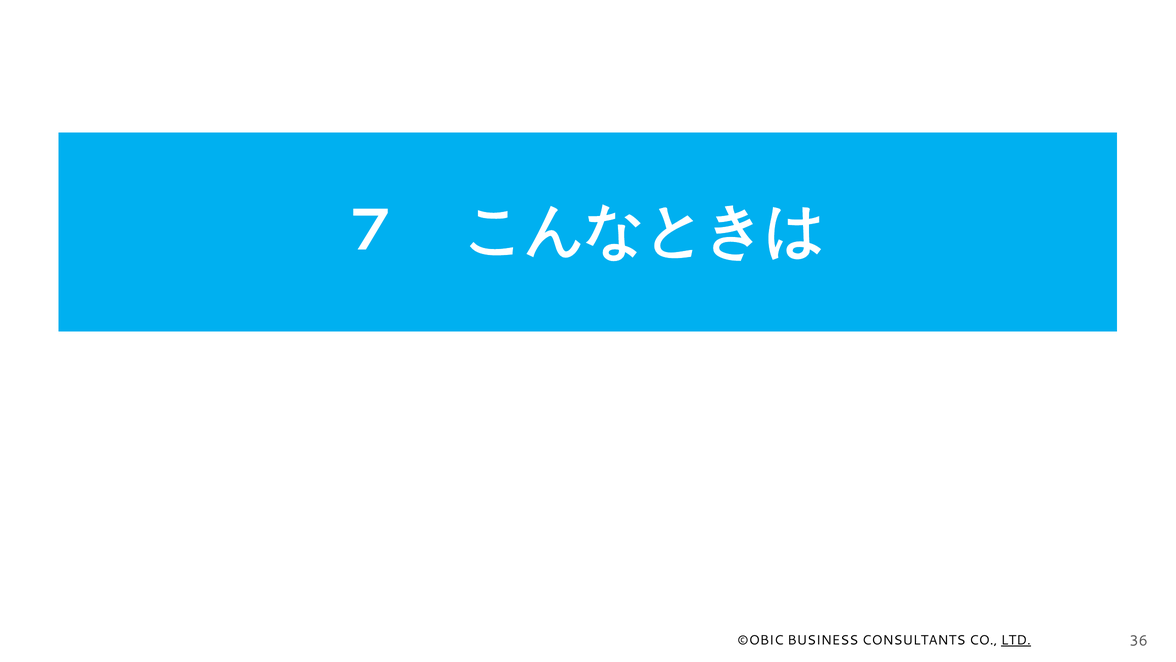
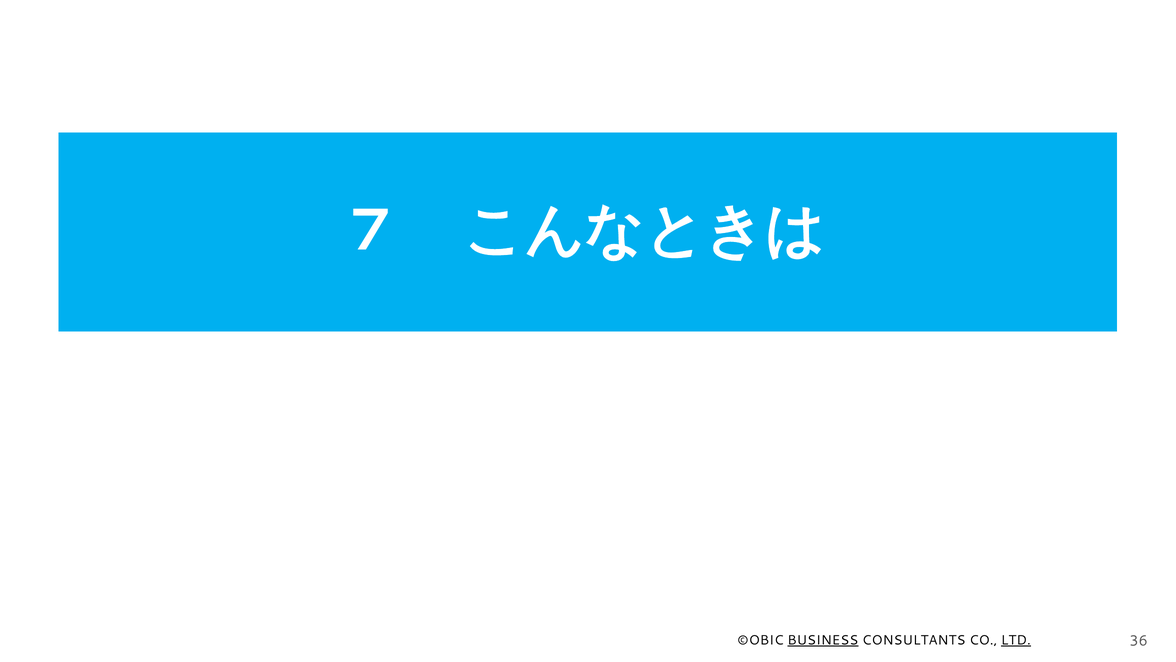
BUSINESS underline: none -> present (823, 640)
